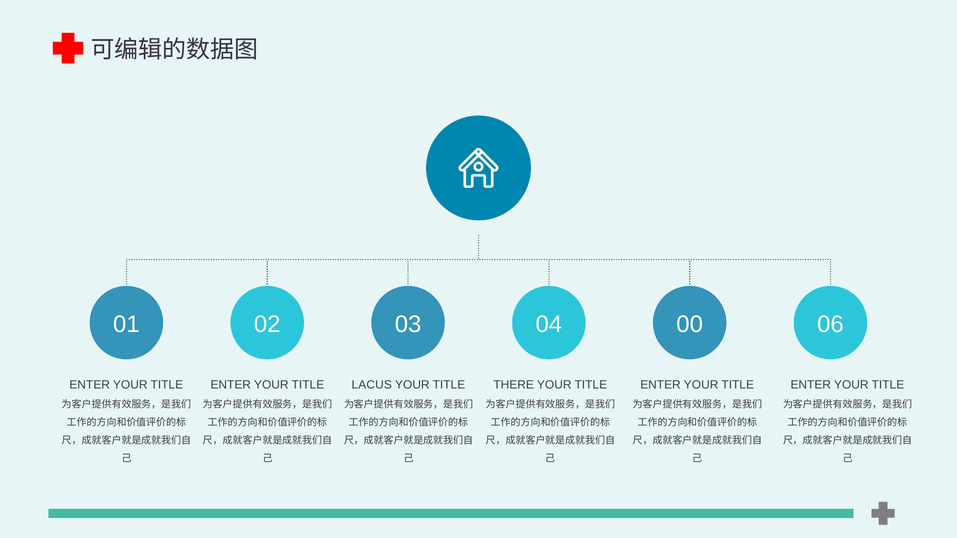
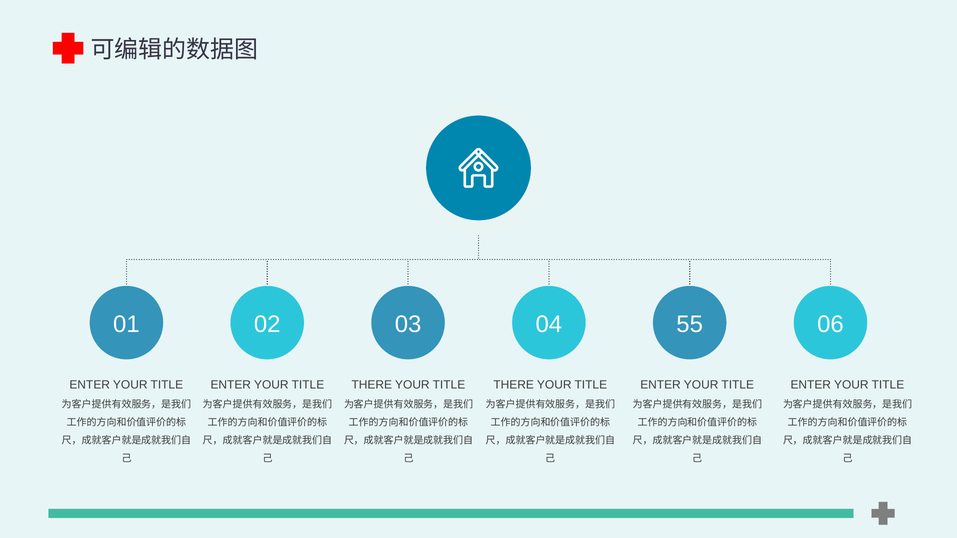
00: 00 -> 55 (690, 324)
LACUS: LACUS -> THERE (372, 385)
